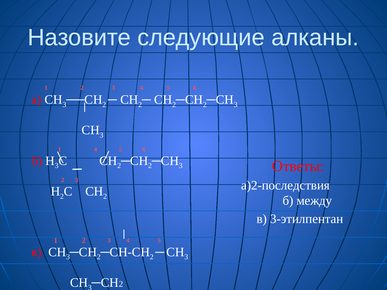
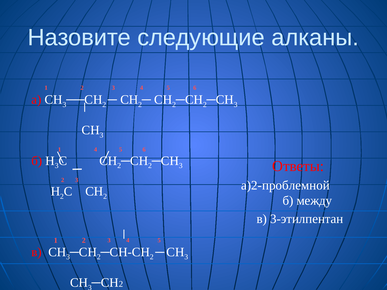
а)2-последствия: а)2-последствия -> а)2-проблемной (285, 185)
